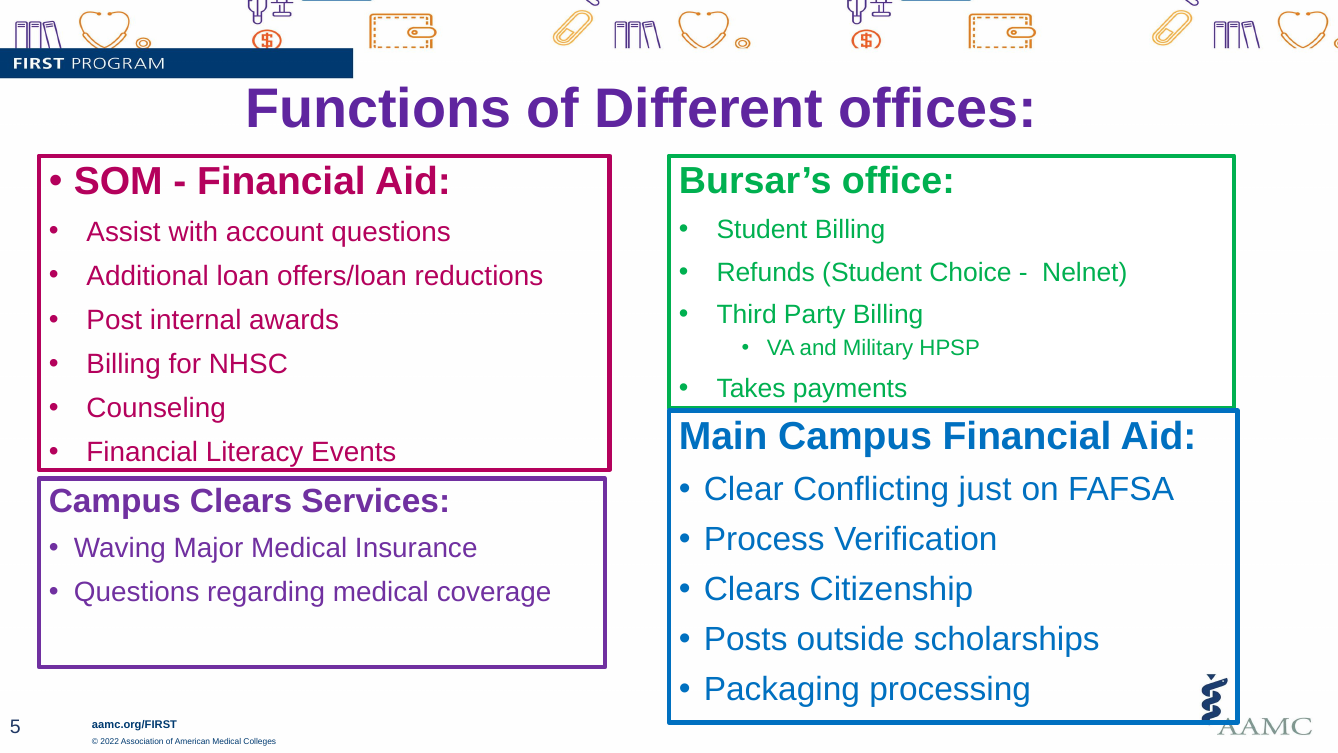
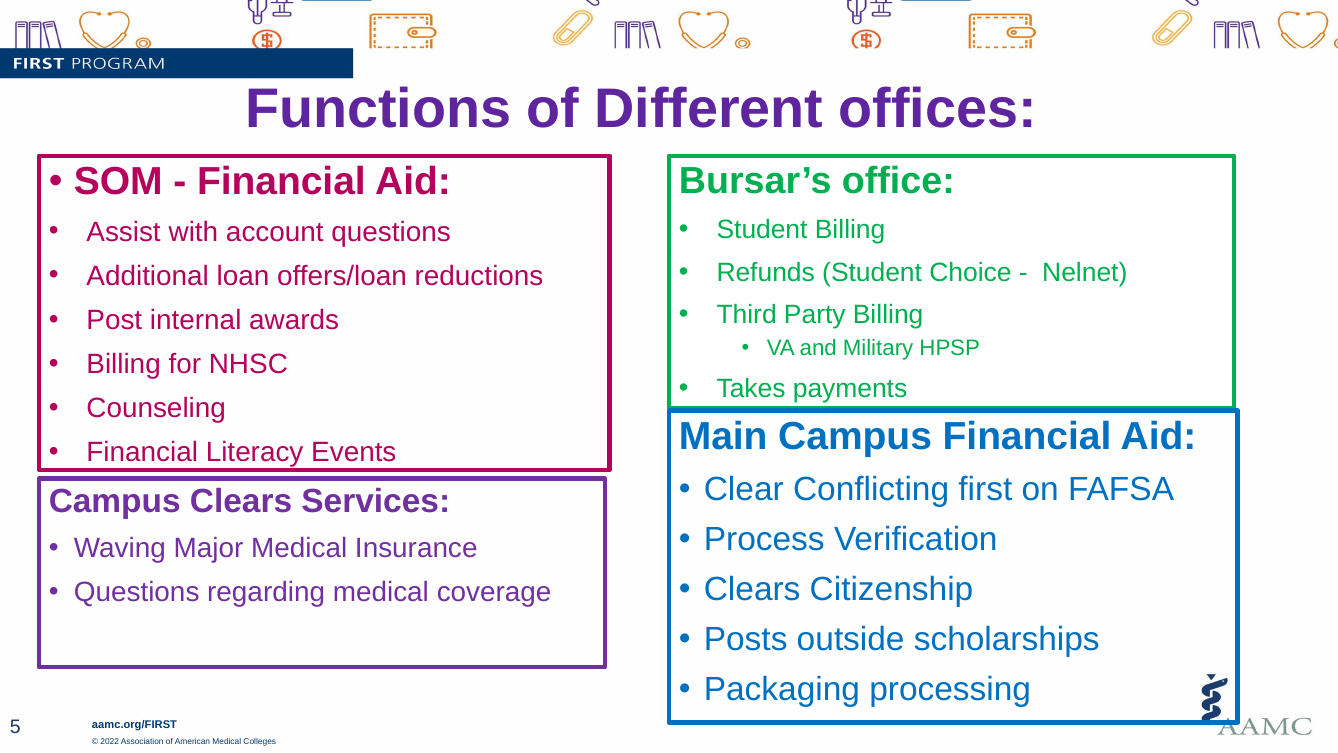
just: just -> first (985, 489)
